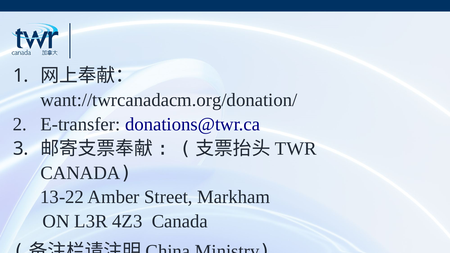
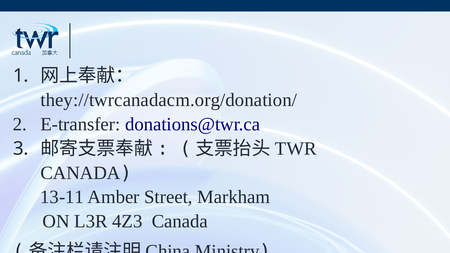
want://twrcanadacm.org/donation/: want://twrcanadacm.org/donation/ -> they://twrcanadacm.org/donation/ (169, 100)
13-22: 13-22 -> 13-11 (62, 197)
